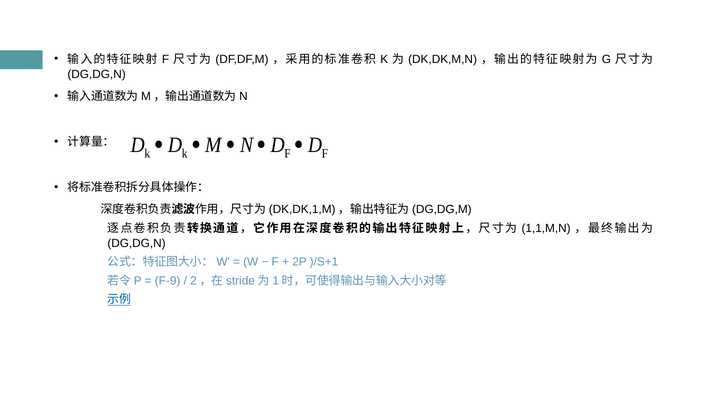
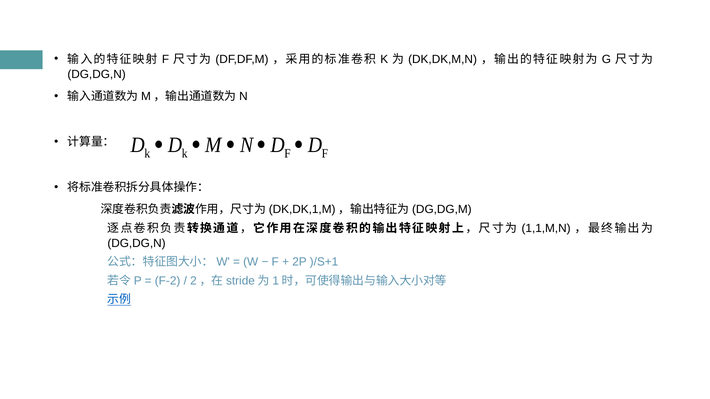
F-9: F-9 -> F-2 (168, 281)
